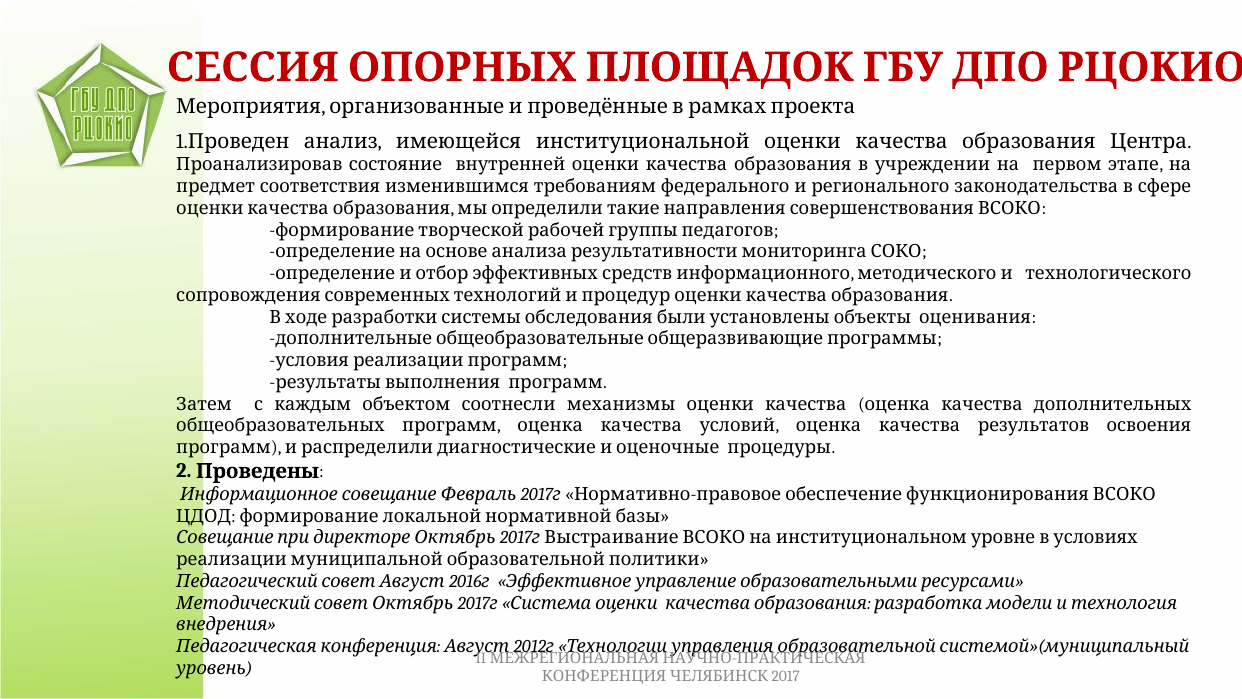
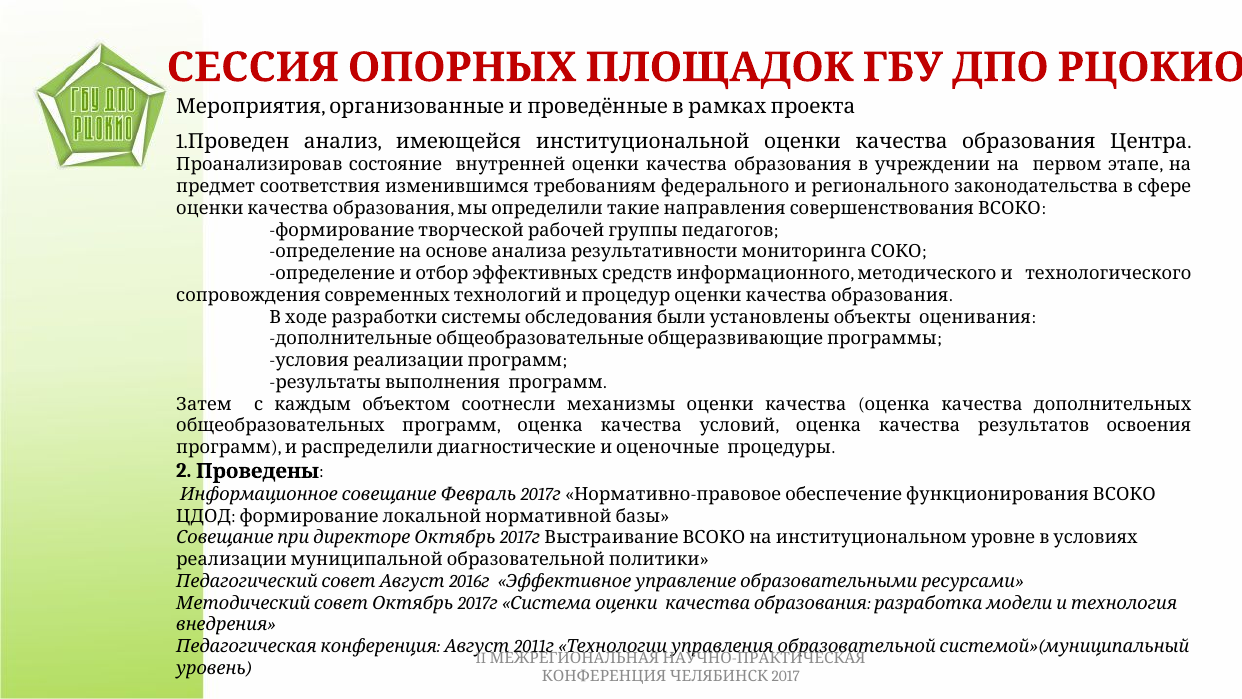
2012: 2012 -> 2011 (530, 646)
